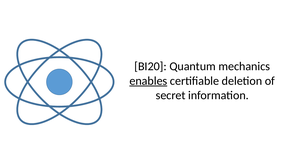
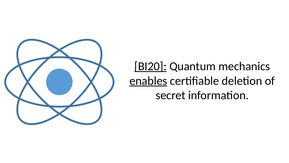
BI20 underline: none -> present (151, 66)
